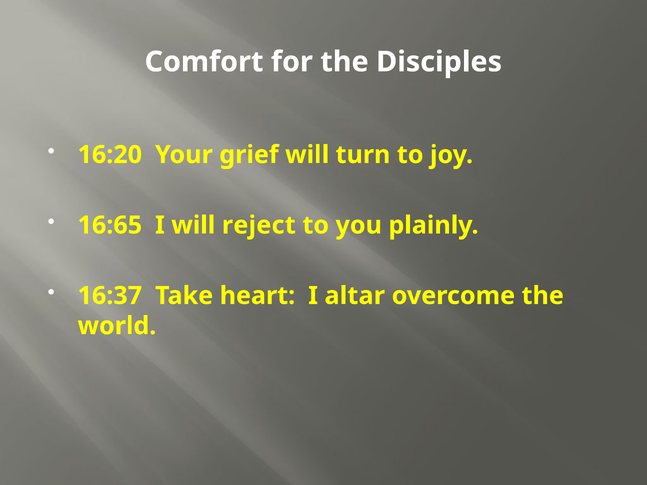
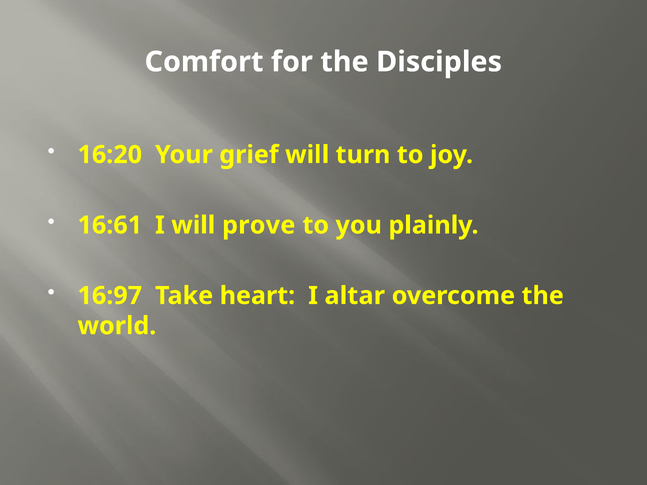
16:65: 16:65 -> 16:61 (110, 225)
reject: reject -> prove (259, 225)
16:37: 16:37 -> 16:97 (110, 296)
